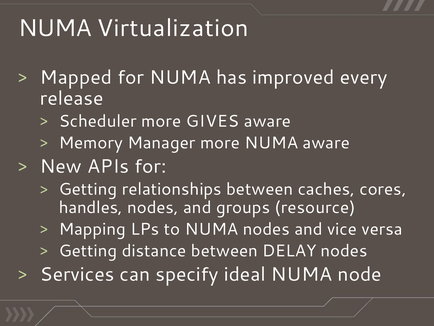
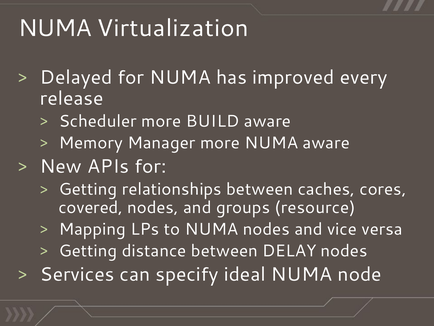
Mapped: Mapped -> Delayed (76, 77)
GIVES: GIVES -> BUILD (213, 121)
handles: handles -> covered (91, 207)
